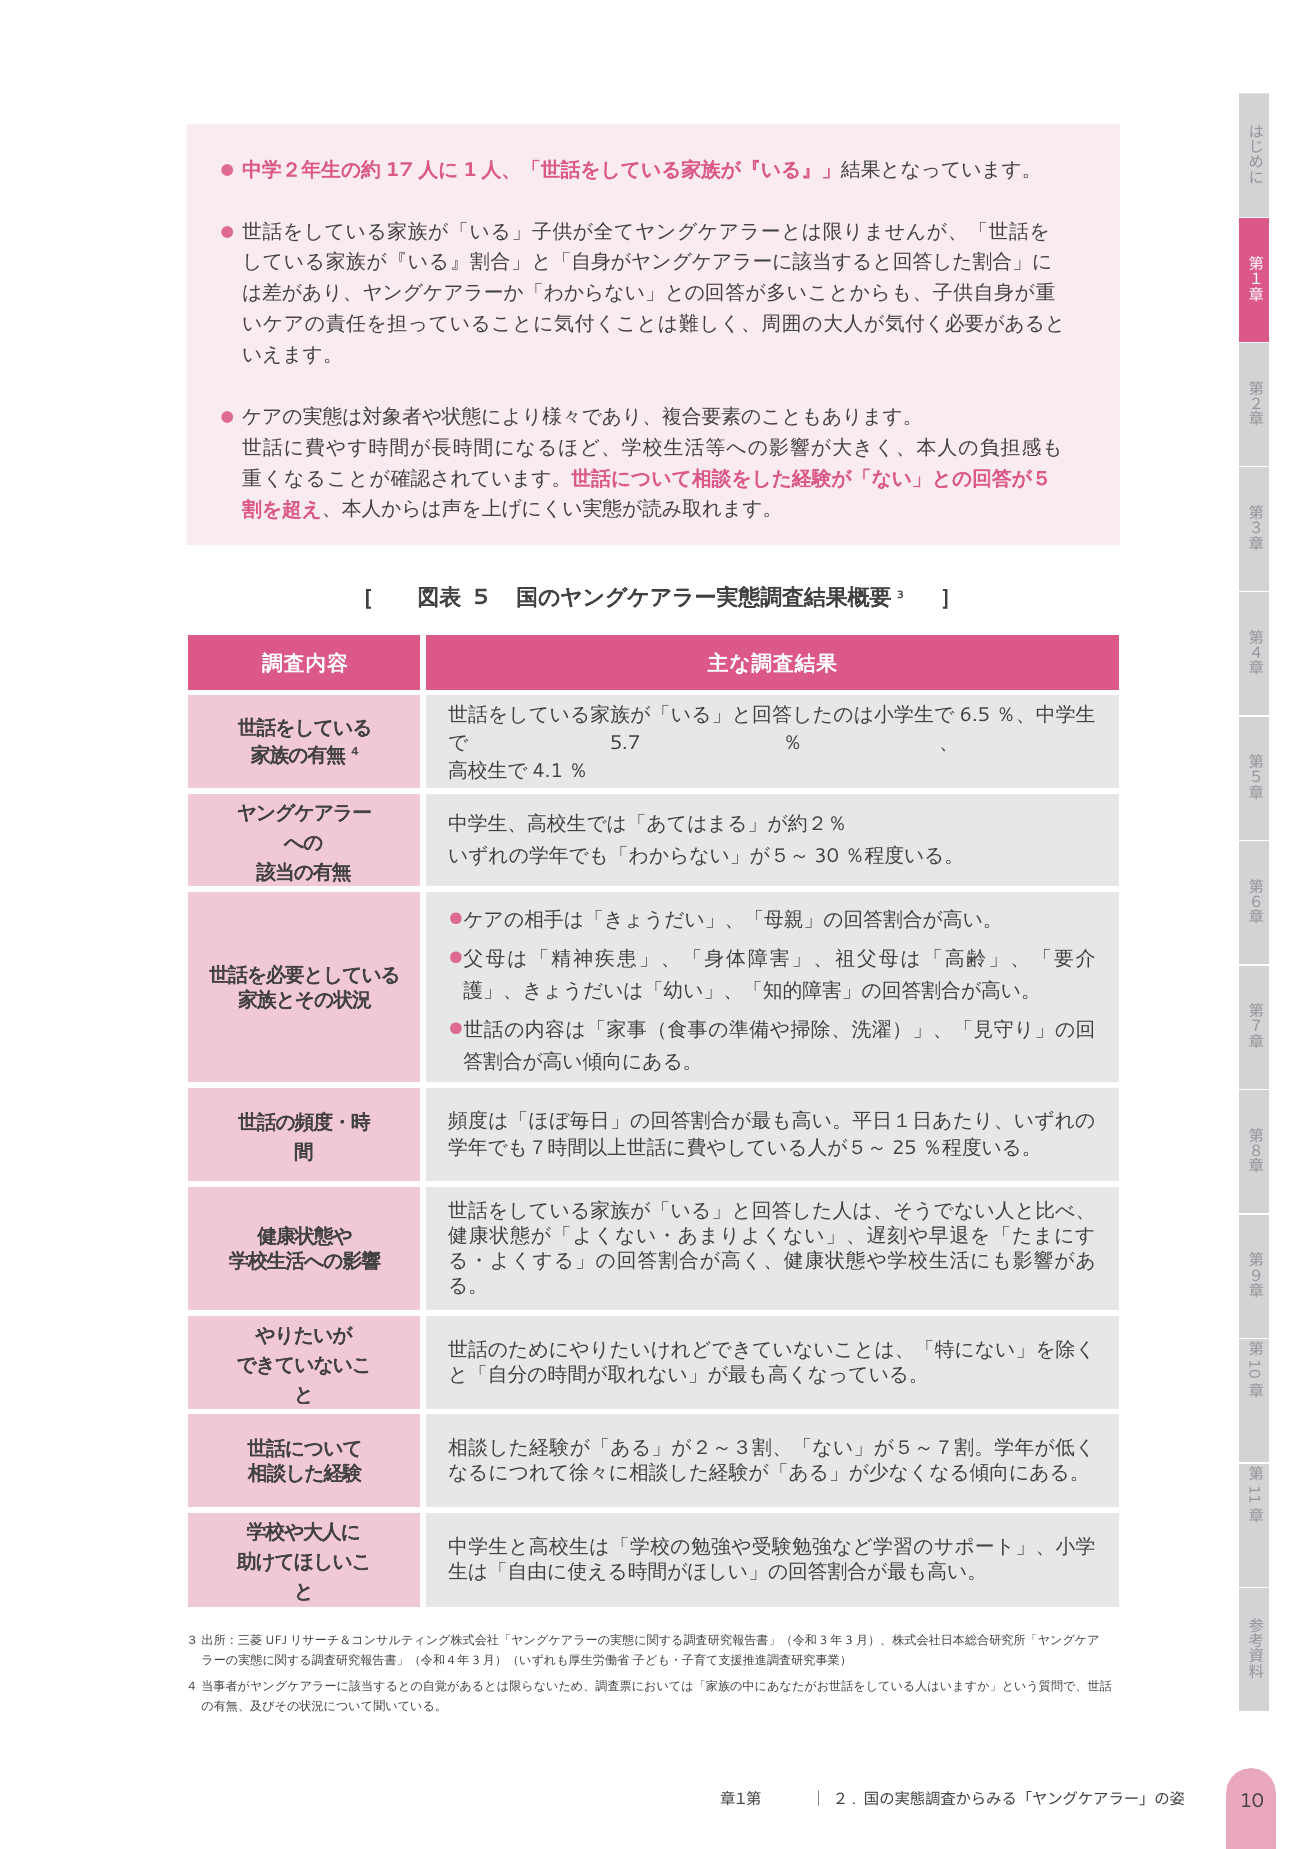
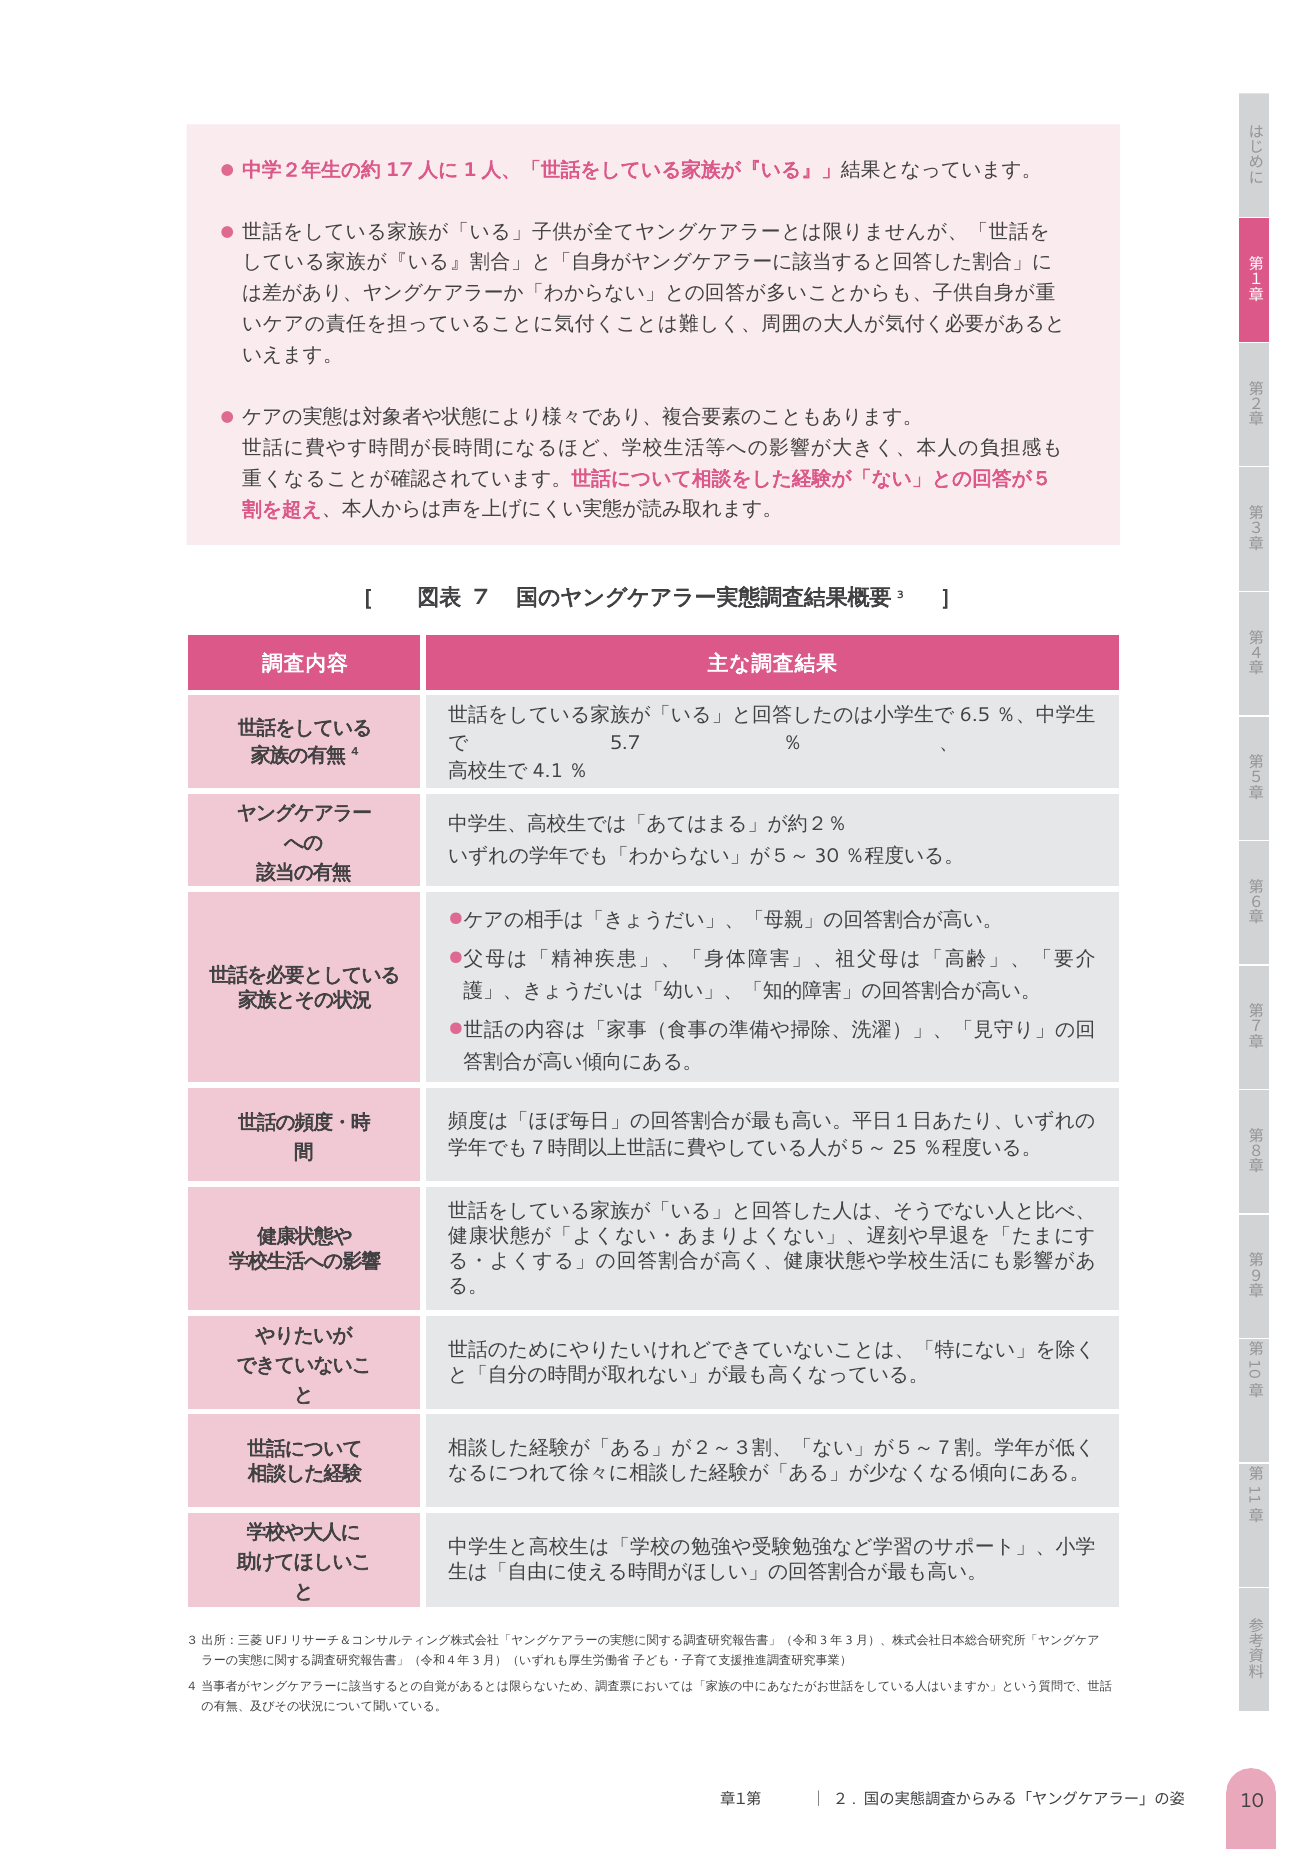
5: 5 -> 7 (481, 597)
